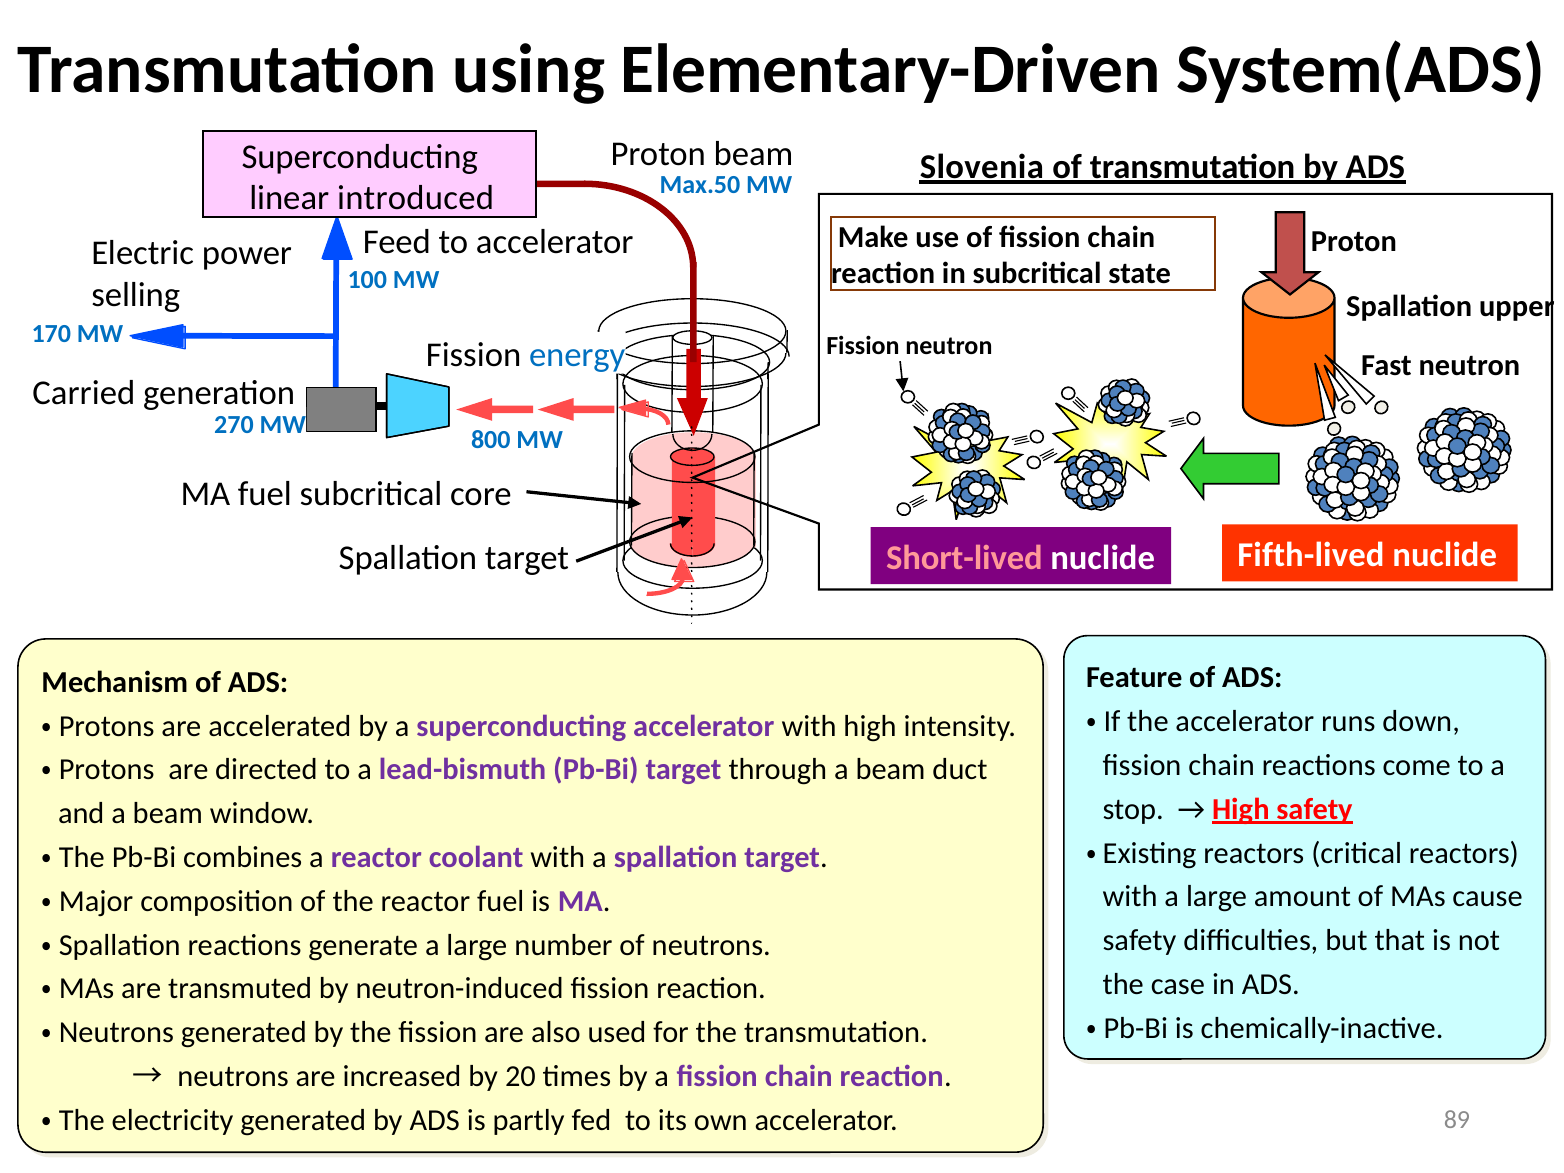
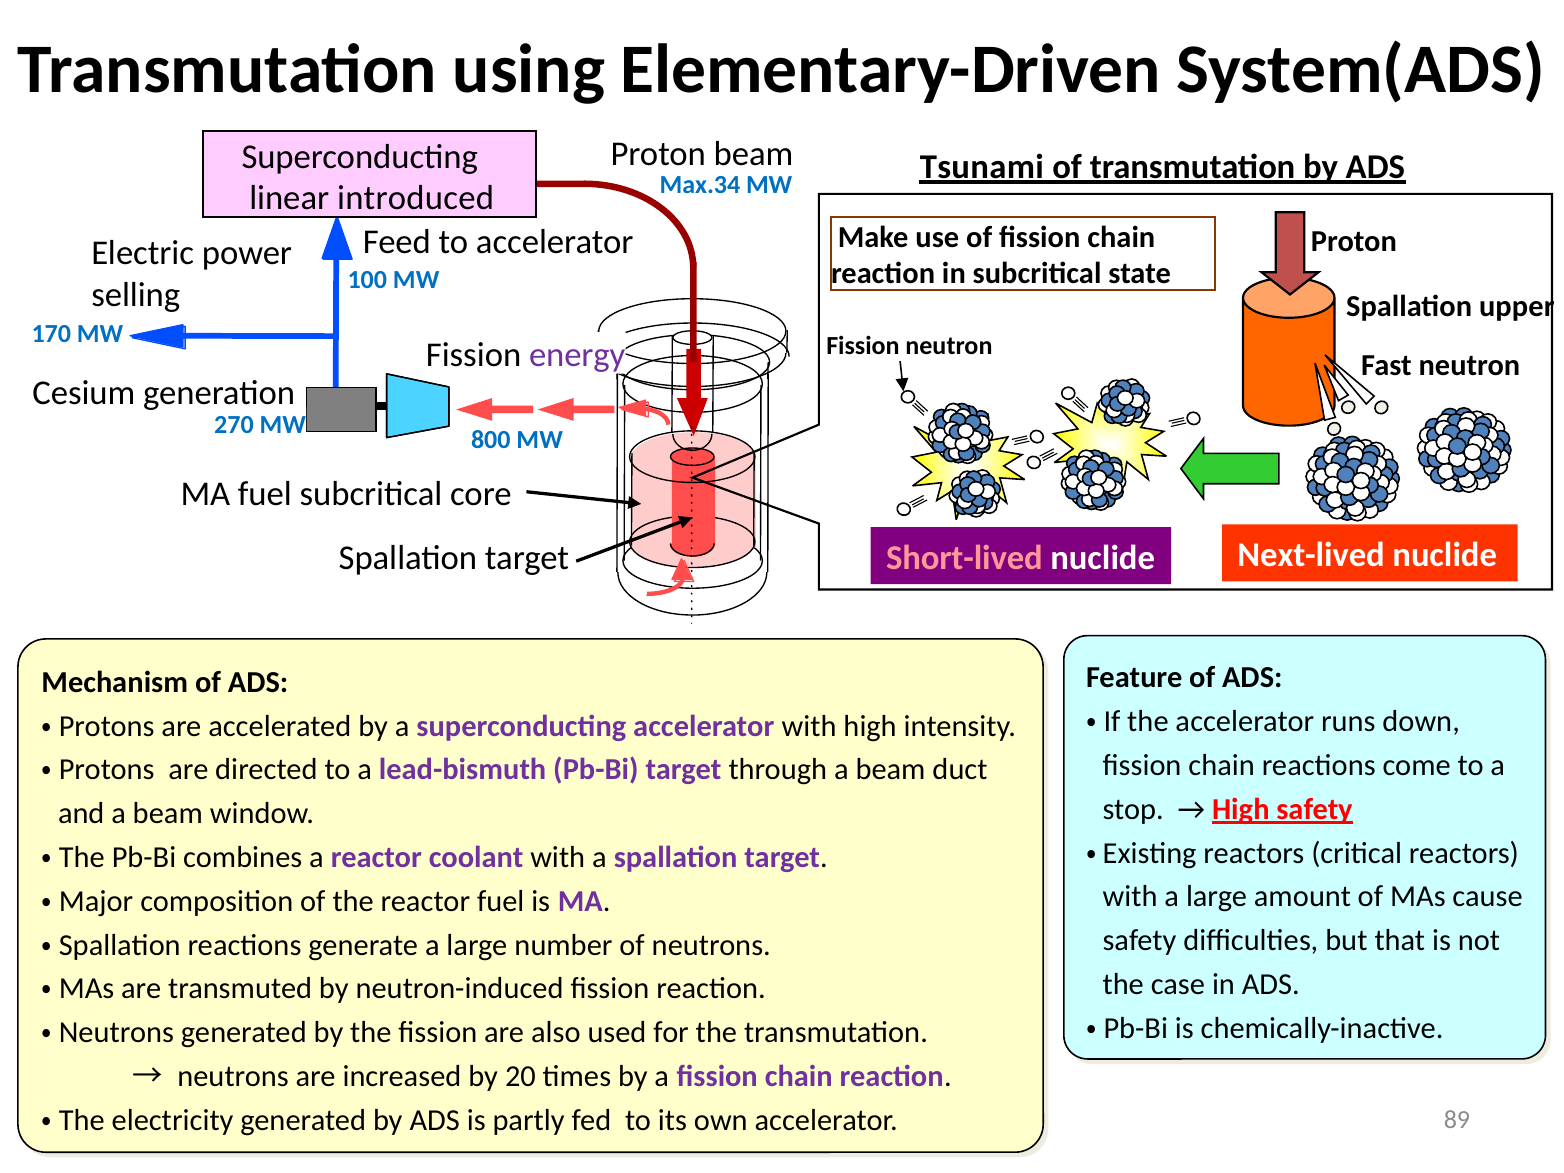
Slovenia: Slovenia -> Tsunami (982, 167)
Max.50: Max.50 -> Max.34 (700, 185)
energy colour: blue -> purple (577, 355)
Carried: Carried -> Cesium (84, 393)
Fifth-lived: Fifth-lived -> Next-lived (1311, 555)
